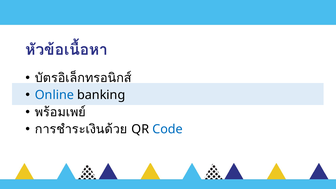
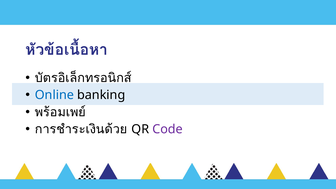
Code colour: blue -> purple (168, 129)
